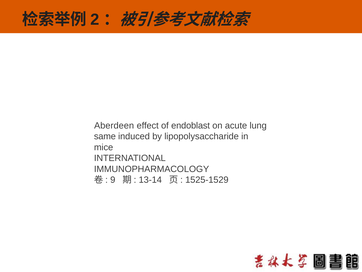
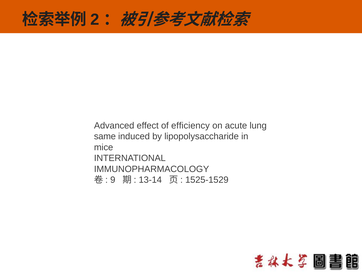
Aberdeen: Aberdeen -> Advanced (114, 125)
endoblast: endoblast -> efficiency (191, 125)
